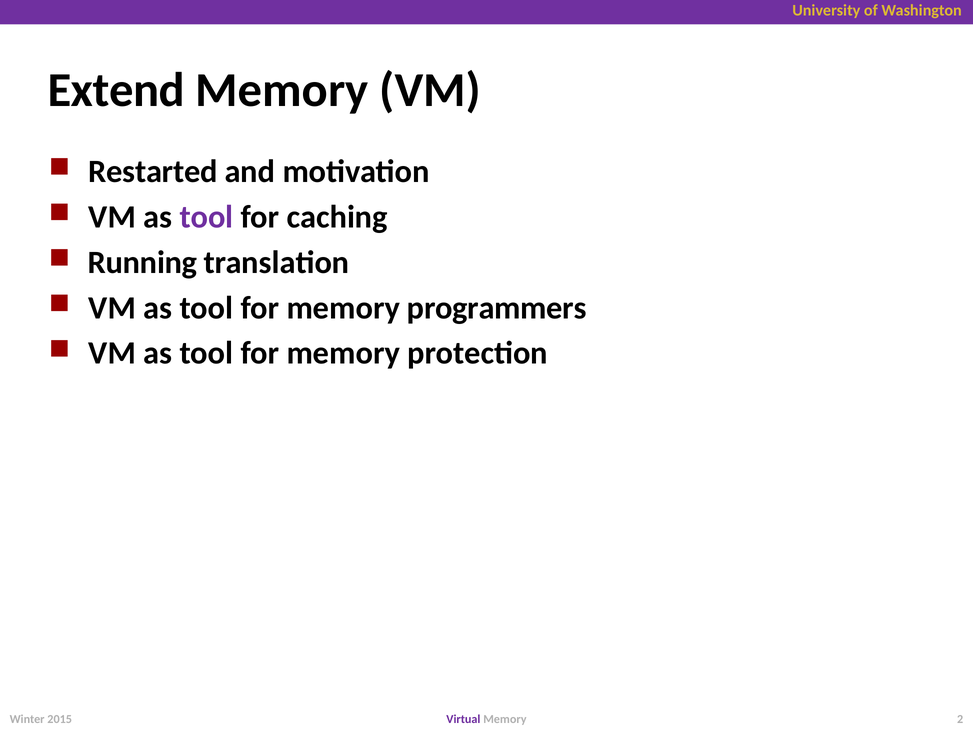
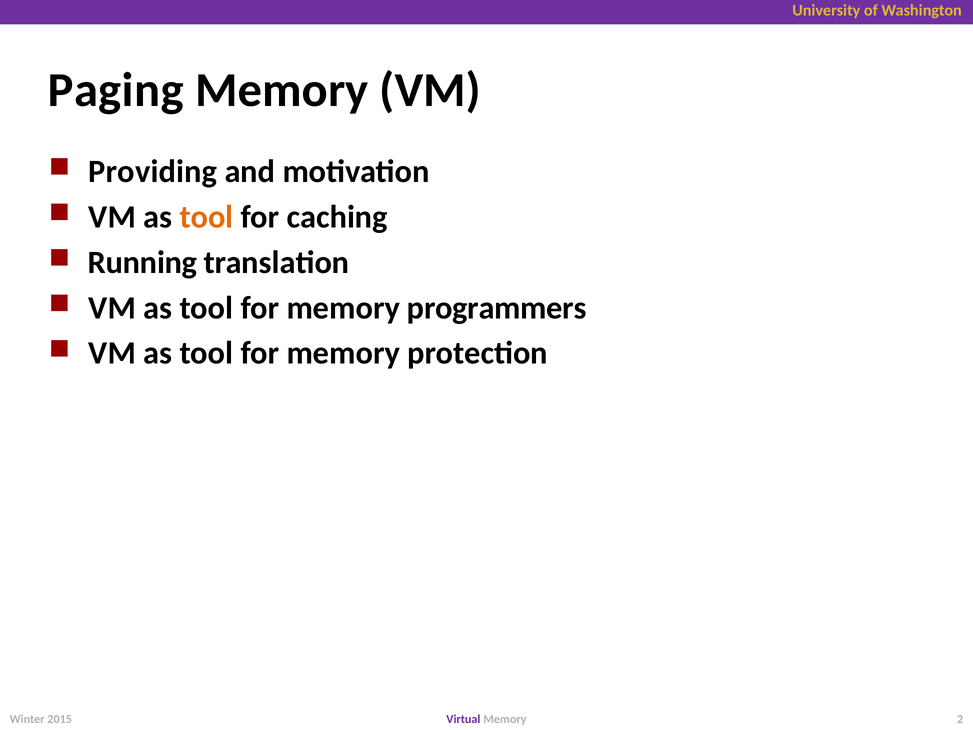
Extend: Extend -> Paging (116, 90)
Restarted: Restarted -> Providing (153, 172)
tool colour: purple -> orange (206, 217)
